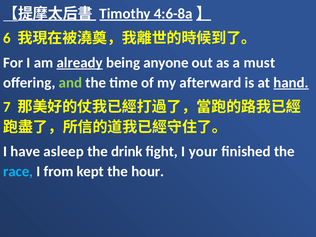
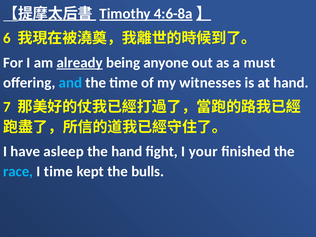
and colour: light green -> light blue (70, 83)
afterward: afterward -> witnesses (210, 83)
hand underline: present -> none (291, 83)
the drink: drink -> hand (127, 152)
I from: from -> time (58, 172)
hour: hour -> bulls (148, 172)
